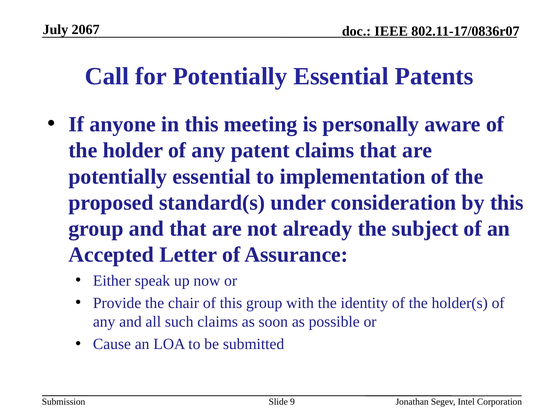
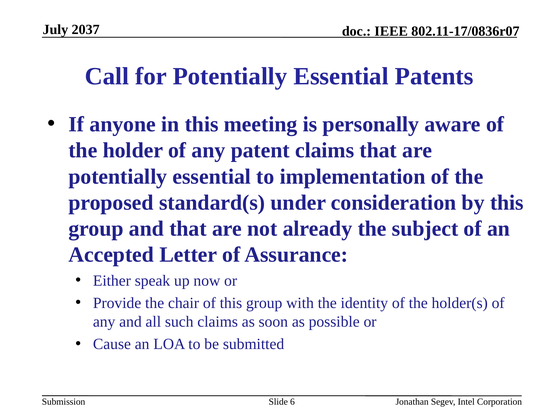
2067: 2067 -> 2037 (86, 30)
9: 9 -> 6 (292, 402)
